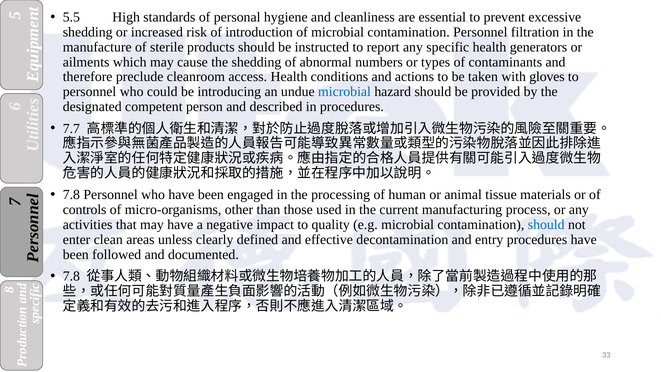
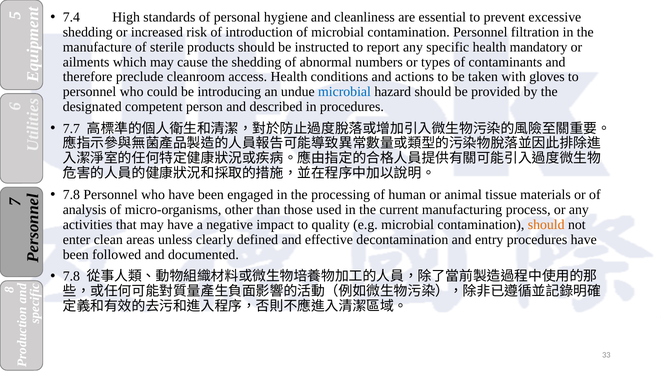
5.5: 5.5 -> 7.4 (71, 17)
generators: generators -> mandatory (539, 47)
controls: controls -> analysis (85, 210)
should colour: blue -> orange (546, 225)
